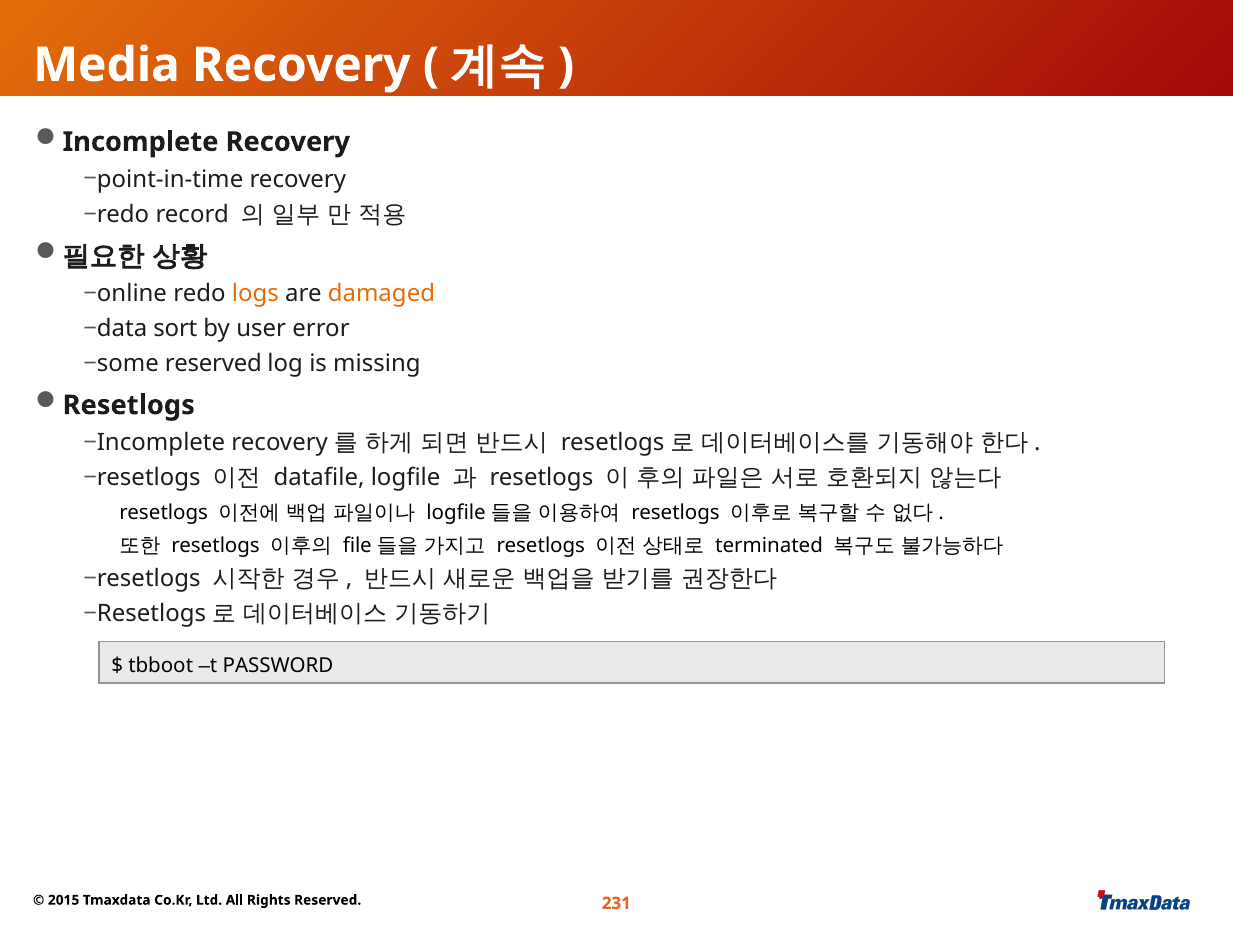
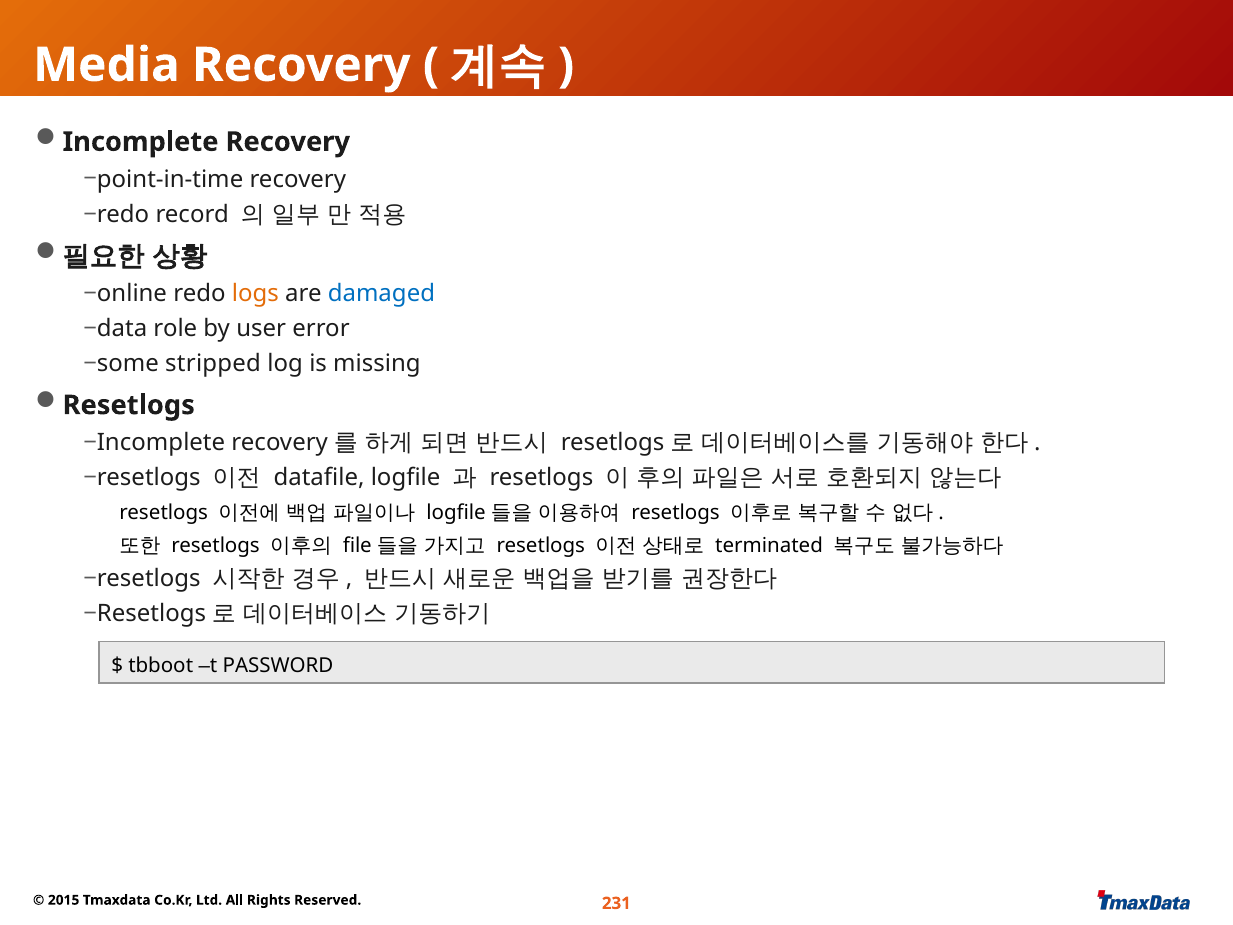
damaged colour: orange -> blue (381, 293)
sort: sort -> role (175, 329)
reserved: reserved -> stripped (213, 364)
